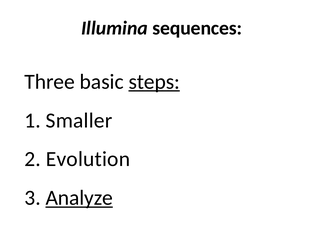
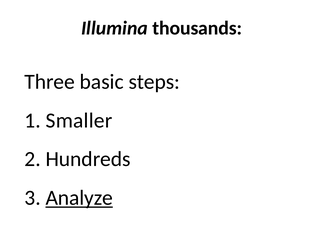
sequences: sequences -> thousands (197, 28)
steps underline: present -> none (154, 82)
Evolution: Evolution -> Hundreds (88, 159)
